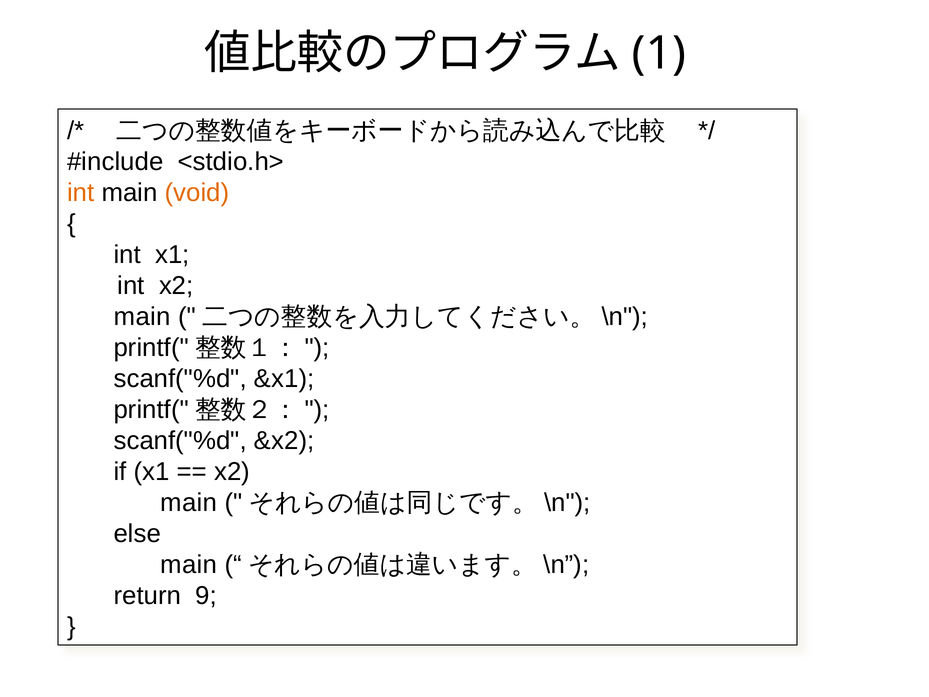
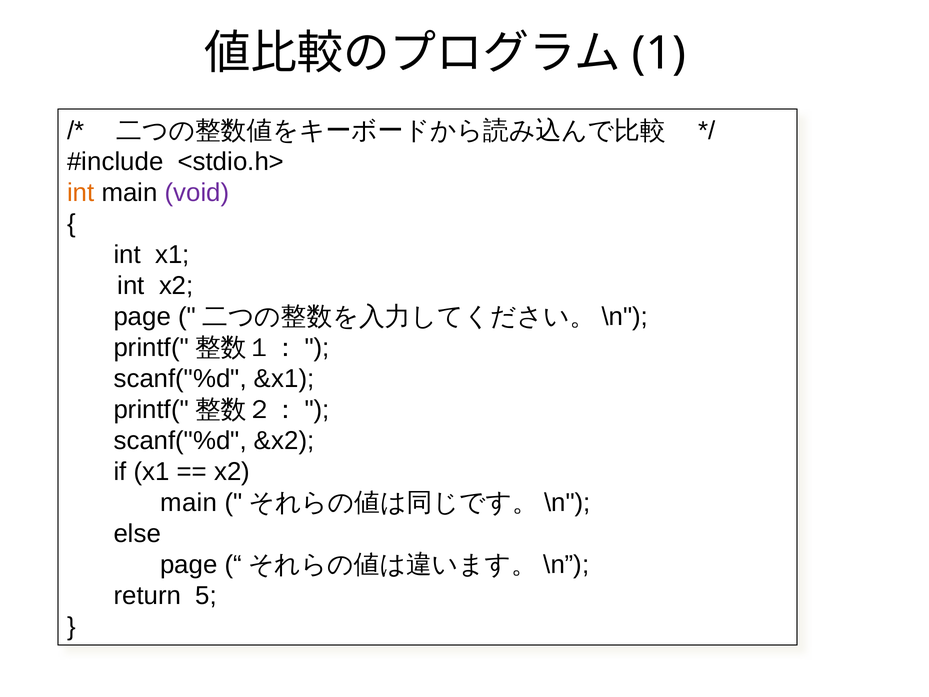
void colour: orange -> purple (197, 193)
main: main -> page (142, 317)
main: main -> page (189, 564)
9: 9 -> 5 (206, 595)
